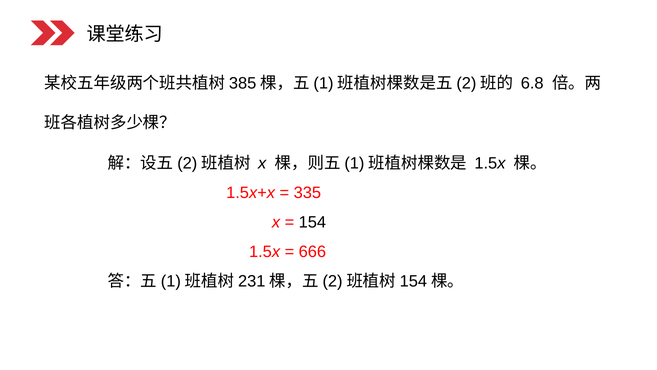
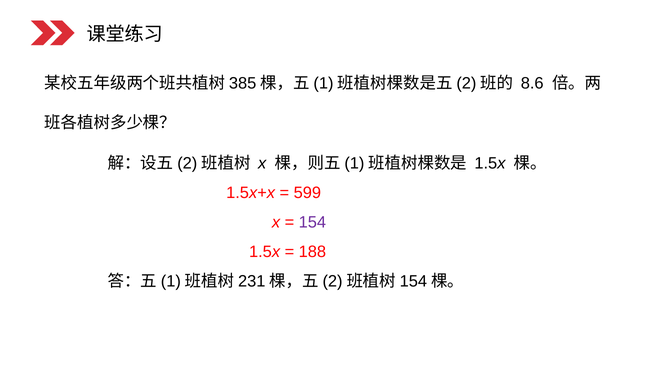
6.8: 6.8 -> 8.6 (532, 83)
335: 335 -> 599 (307, 192)
154 colour: black -> purple (312, 222)
666: 666 -> 188 (312, 252)
